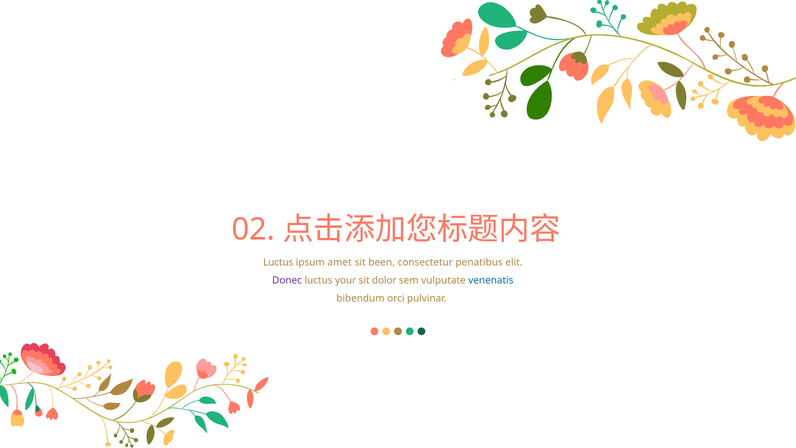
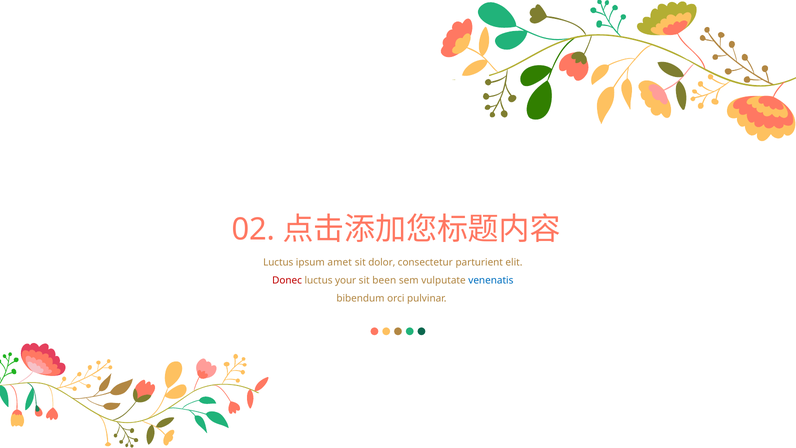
been: been -> dolor (382, 262)
penatibus: penatibus -> parturient (479, 262)
Donec colour: purple -> red (287, 280)
dolor: dolor -> been (384, 280)
